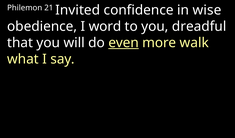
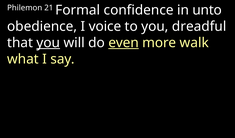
Invited: Invited -> Formal (78, 10)
wise: wise -> unto (207, 10)
word: word -> voice (105, 26)
you underline: none -> present (48, 43)
